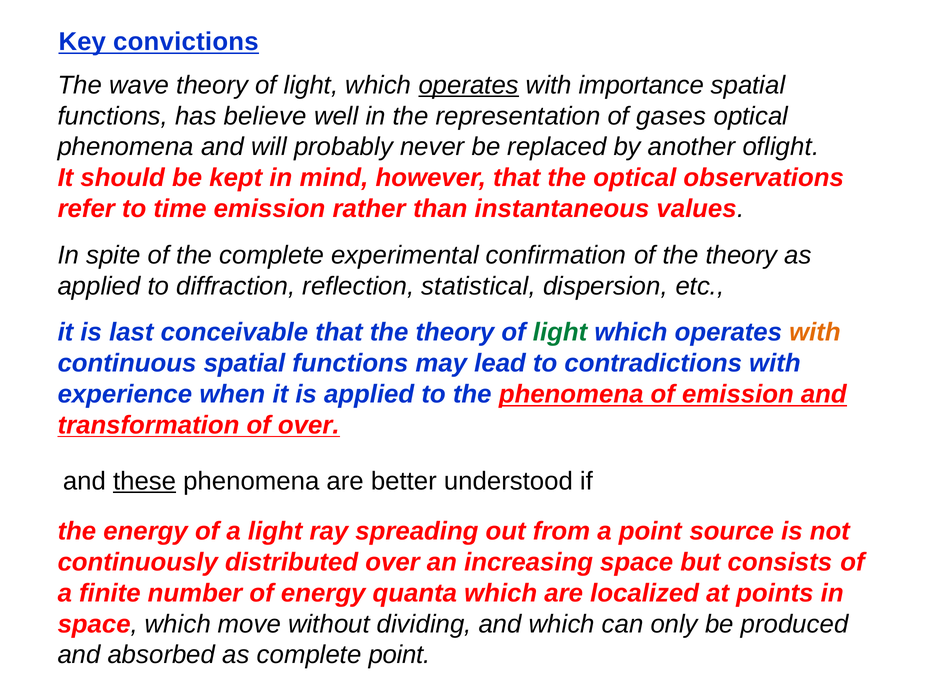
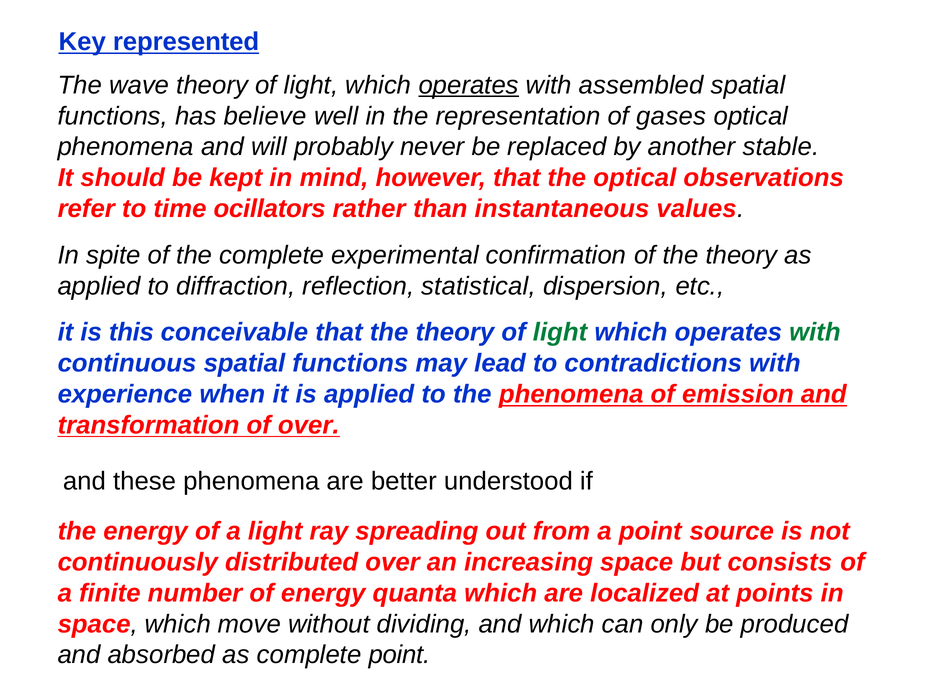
convictions: convictions -> represented (186, 42)
importance: importance -> assembled (641, 85)
oflight: oflight -> stable (781, 147)
time emission: emission -> ocillators (270, 209)
last: last -> this (131, 333)
with colour: orange -> green (815, 333)
these underline: present -> none (145, 481)
